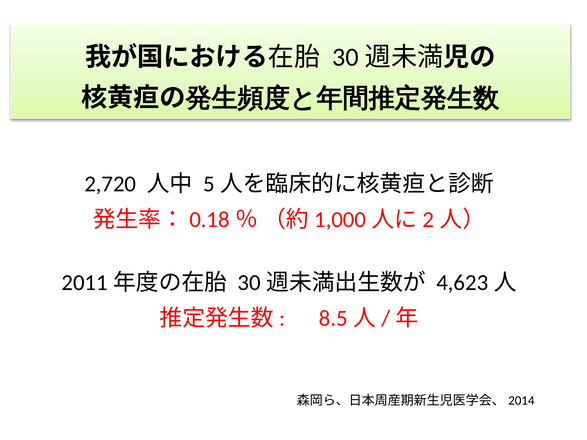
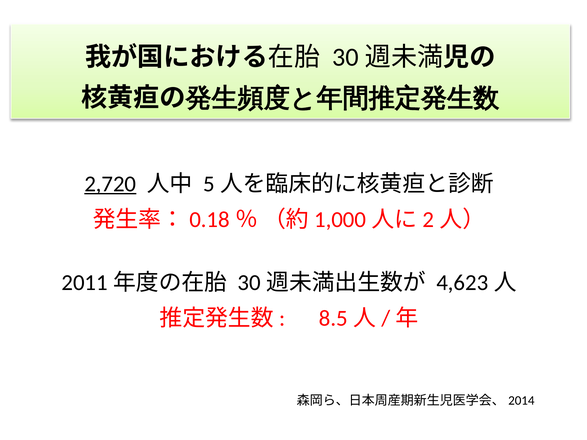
2,720 underline: none -> present (110, 184)
